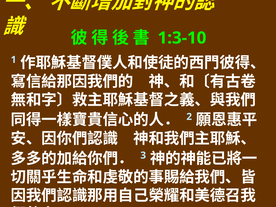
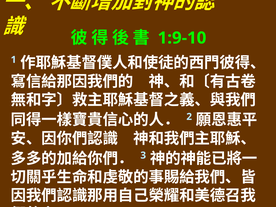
1:3-10: 1:3-10 -> 1:9-10 (182, 38)
